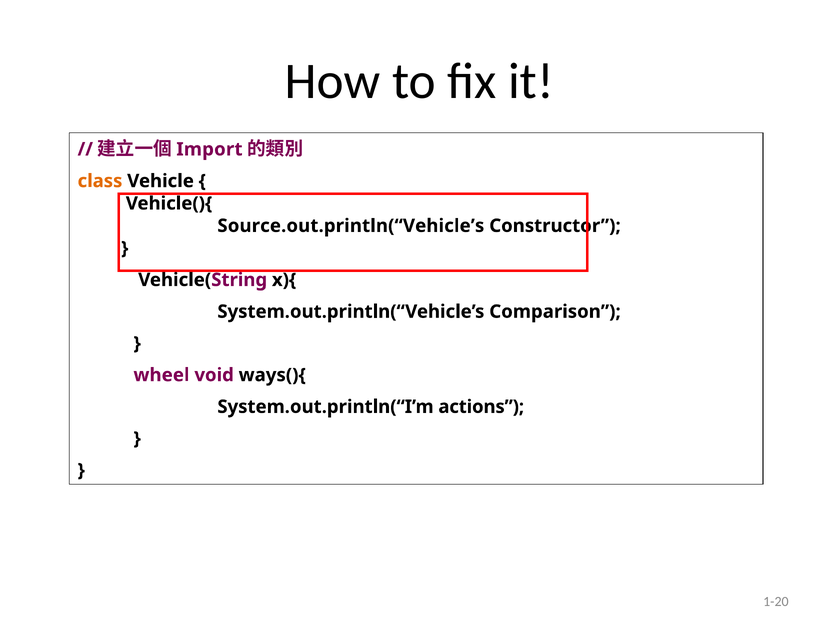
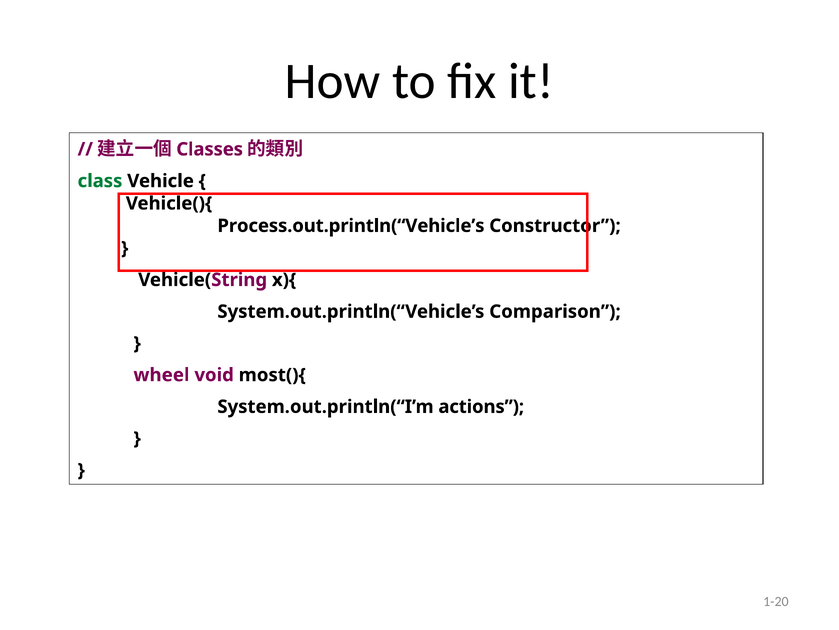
Import: Import -> Classes (210, 149)
class colour: orange -> green (100, 181)
Source.out.println(“Vehicle’s: Source.out.println(“Vehicle’s -> Process.out.println(“Vehicle’s (351, 226)
ways(){: ways(){ -> most(){ (272, 375)
